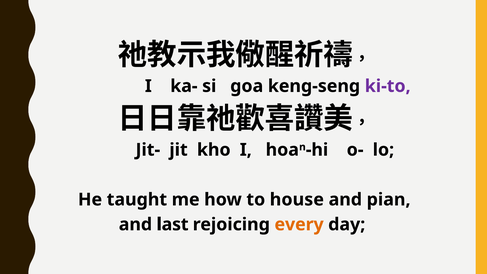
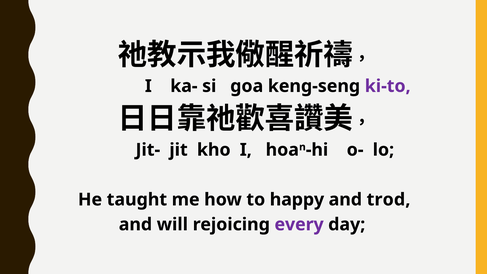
house: house -> happy (297, 200)
pian: pian -> trod (389, 200)
last: last -> will (172, 224)
every colour: orange -> purple (299, 224)
